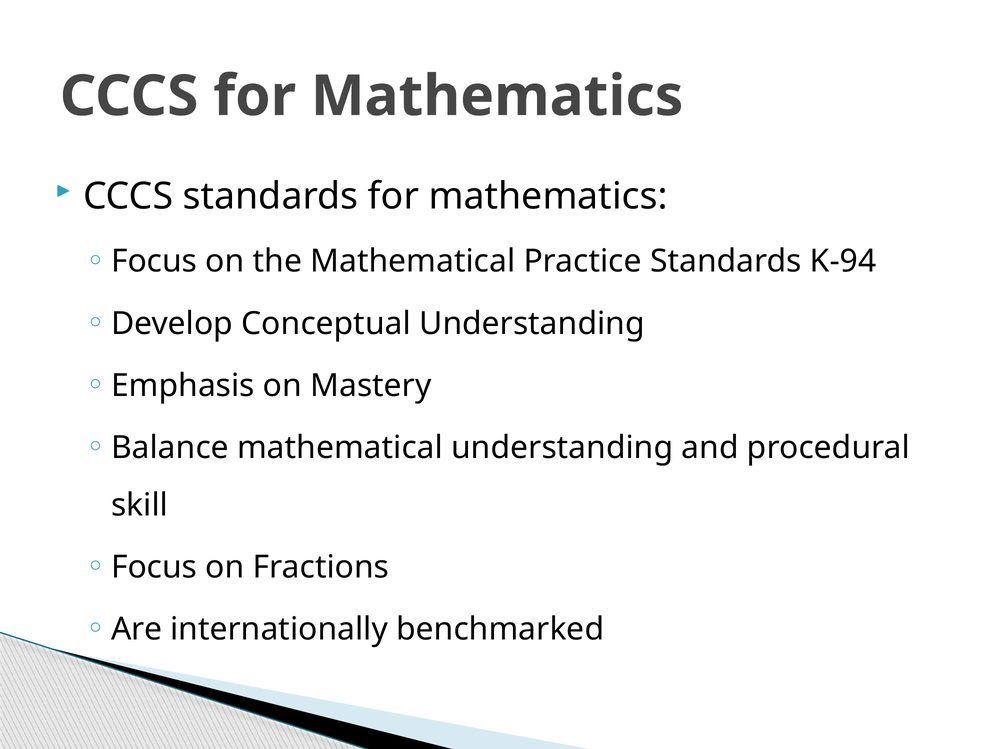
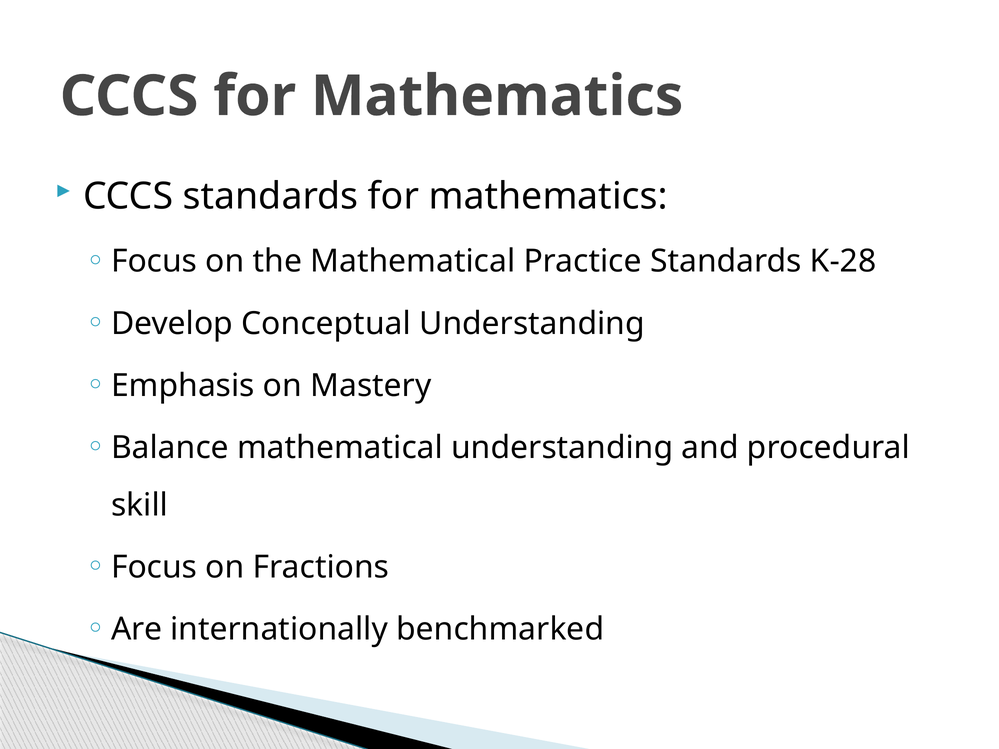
K-94: K-94 -> K-28 (843, 262)
